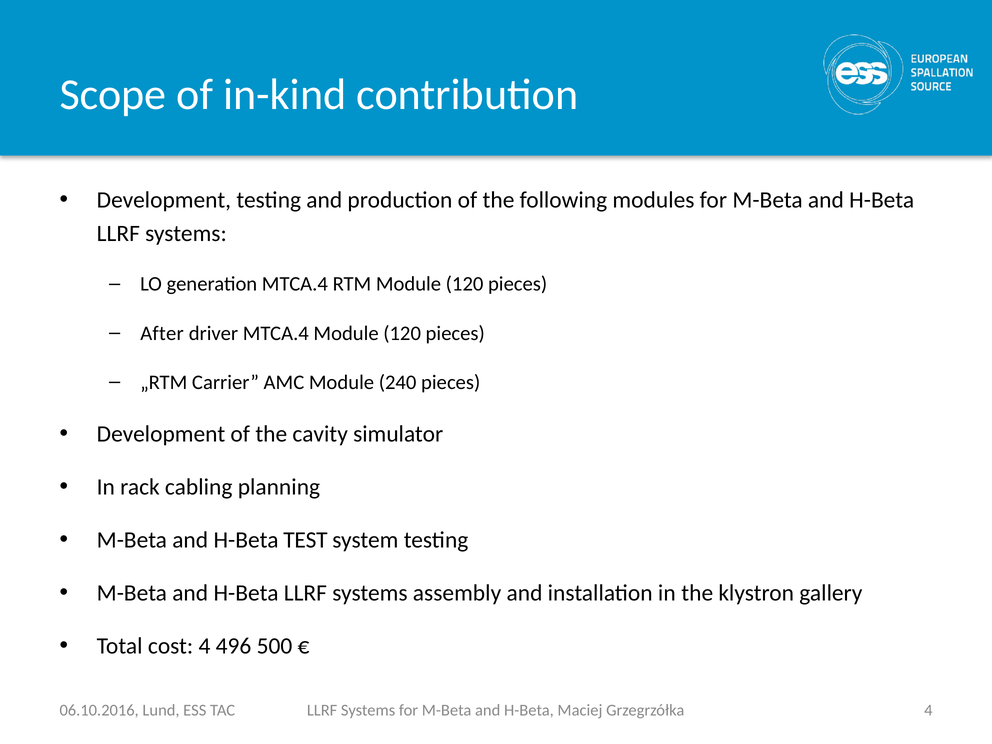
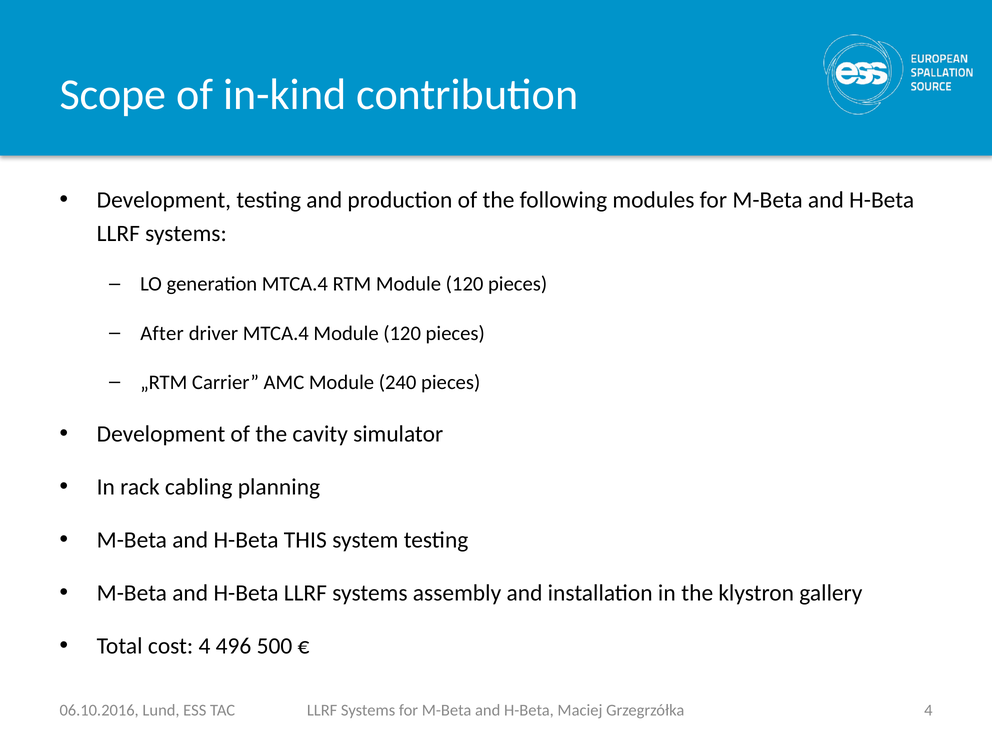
TEST: TEST -> THIS (305, 540)
